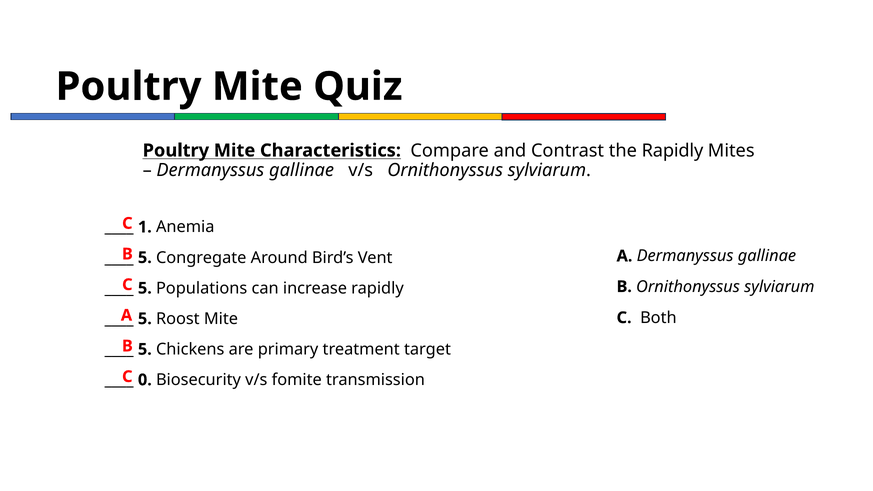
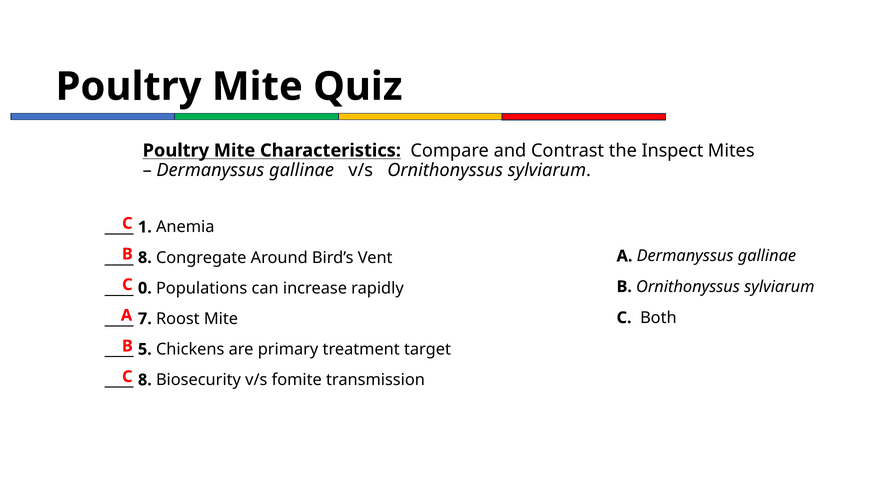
the Rapidly: Rapidly -> Inspect (672, 151)
5: 5 -> 8 (145, 258)
5: 5 -> 0 (145, 288)
5: 5 -> 7 (145, 319)
0: 0 -> 8 (145, 380)
